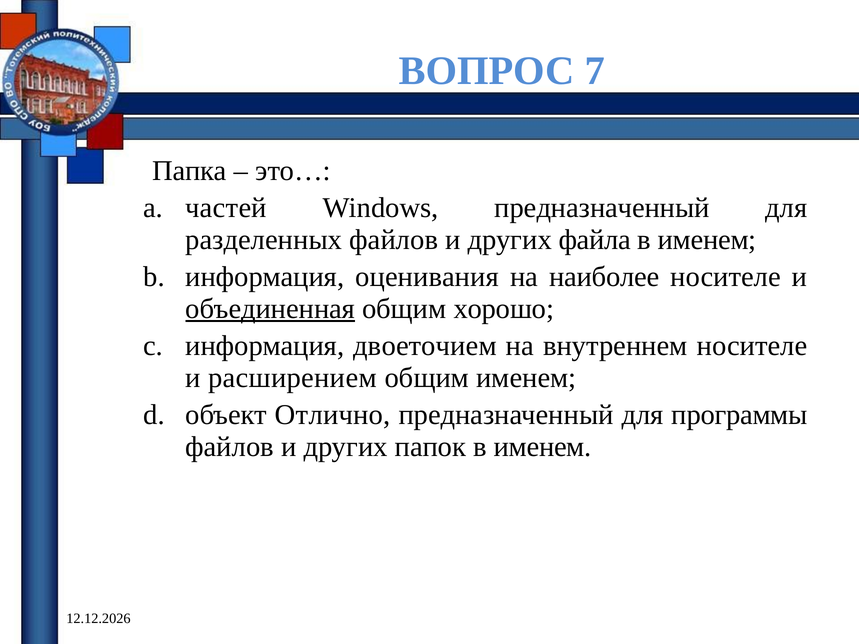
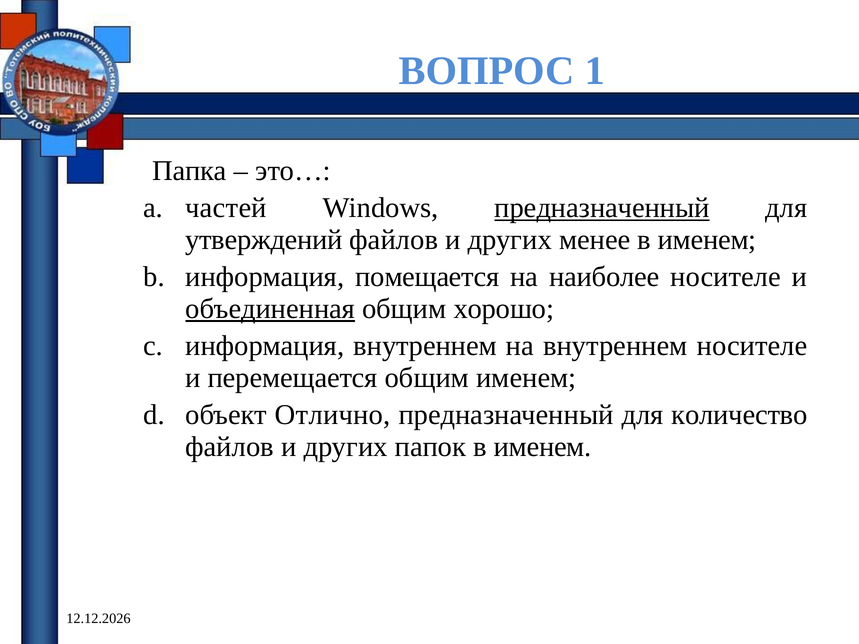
7: 7 -> 1 (595, 71)
предназначенный underline: none -> present (602, 208)
разделенных: разделенных -> утверждений (264, 240)
файла: файла -> менее (595, 240)
оценивания: оценивания -> помещается (427, 277)
информация двоеточием: двоеточием -> внутреннем (425, 346)
расширением: расширением -> перемещается (293, 378)
программы: программы -> количество (739, 415)
